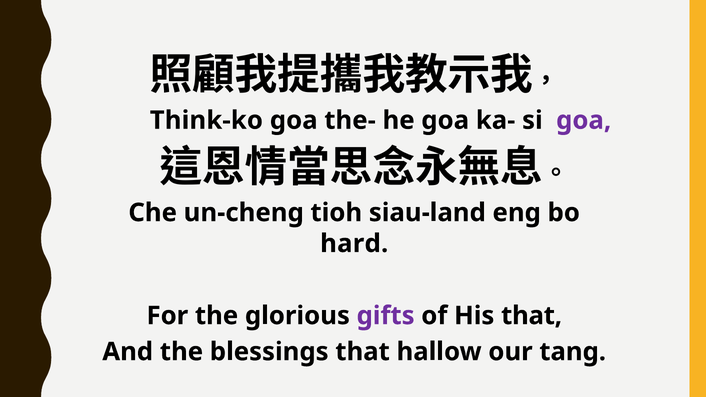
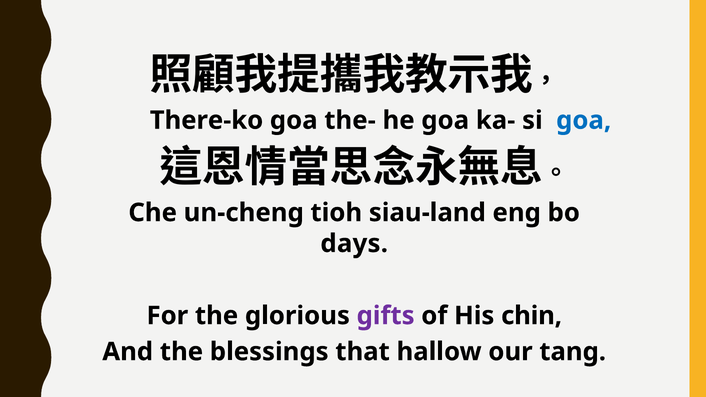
Think-ko: Think-ko -> There-ko (206, 120)
goa colour: purple -> blue (584, 120)
hard: hard -> days (354, 244)
His that: that -> chin (532, 316)
